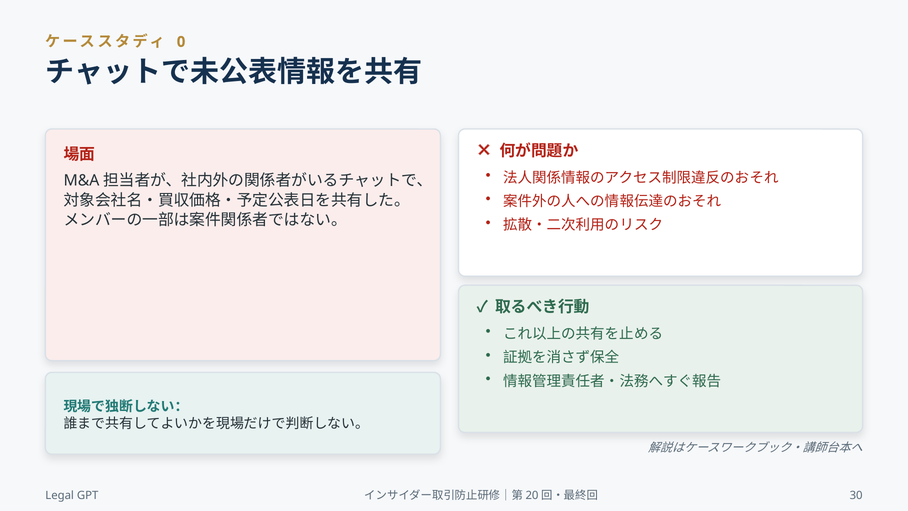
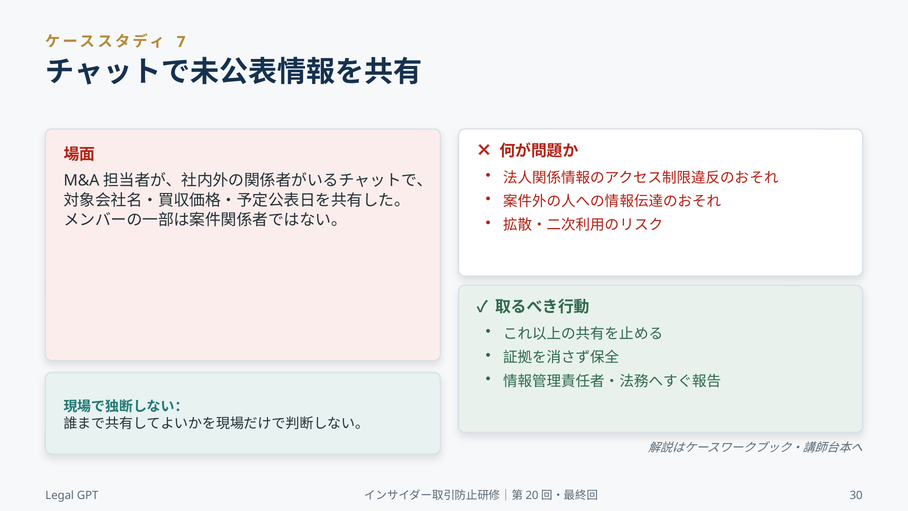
0: 0 -> 7 (181, 42)
